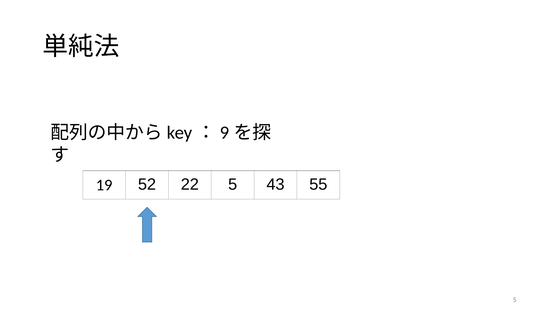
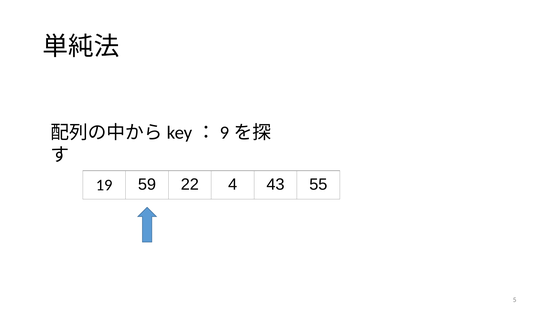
52: 52 -> 59 (147, 185)
22 5: 5 -> 4 (233, 185)
